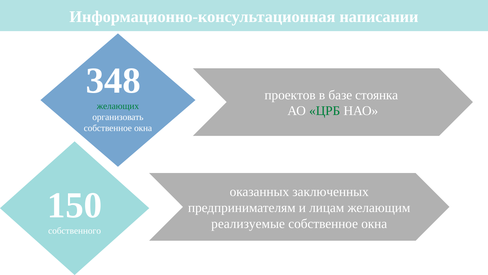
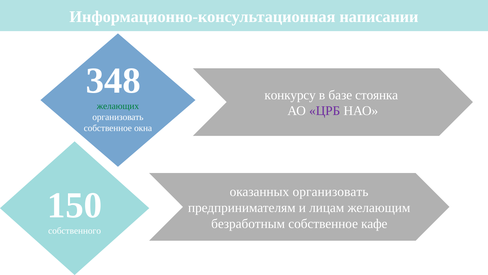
проектов: проектов -> конкурсу (290, 95)
ЦРБ colour: green -> purple (325, 111)
оказанных заключенных: заключенных -> организовать (331, 192)
реализуемые: реализуемые -> безработным (248, 223)
окна: окна -> кафе (374, 223)
